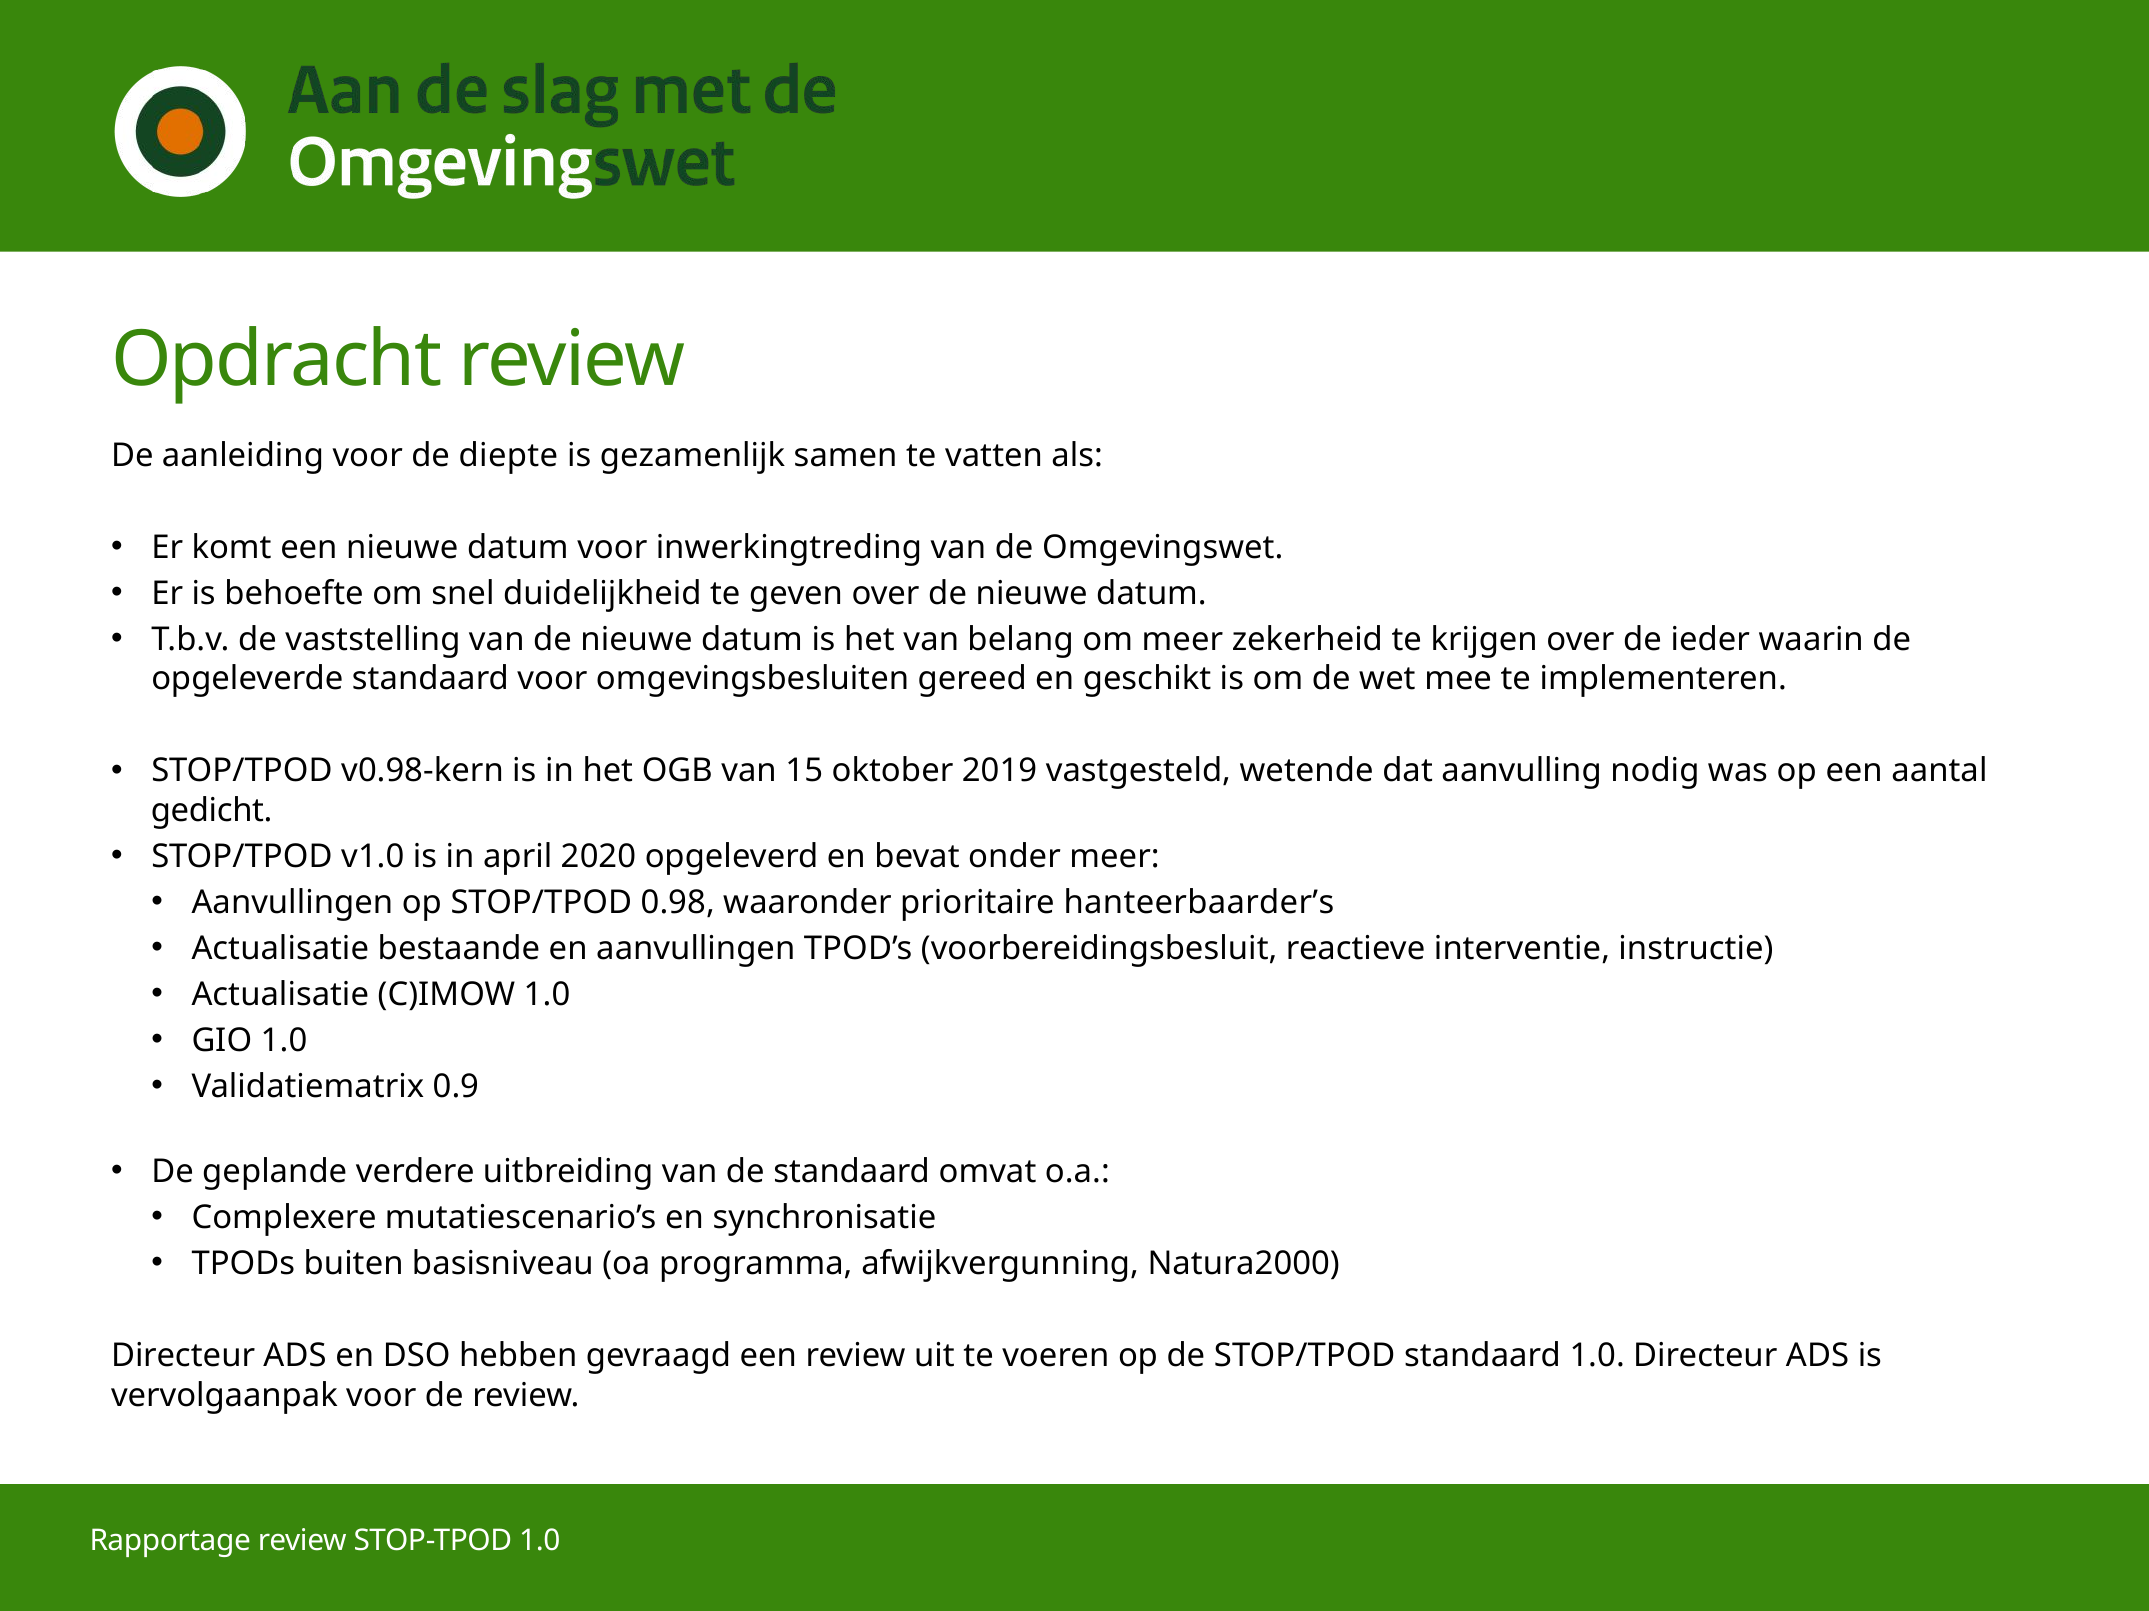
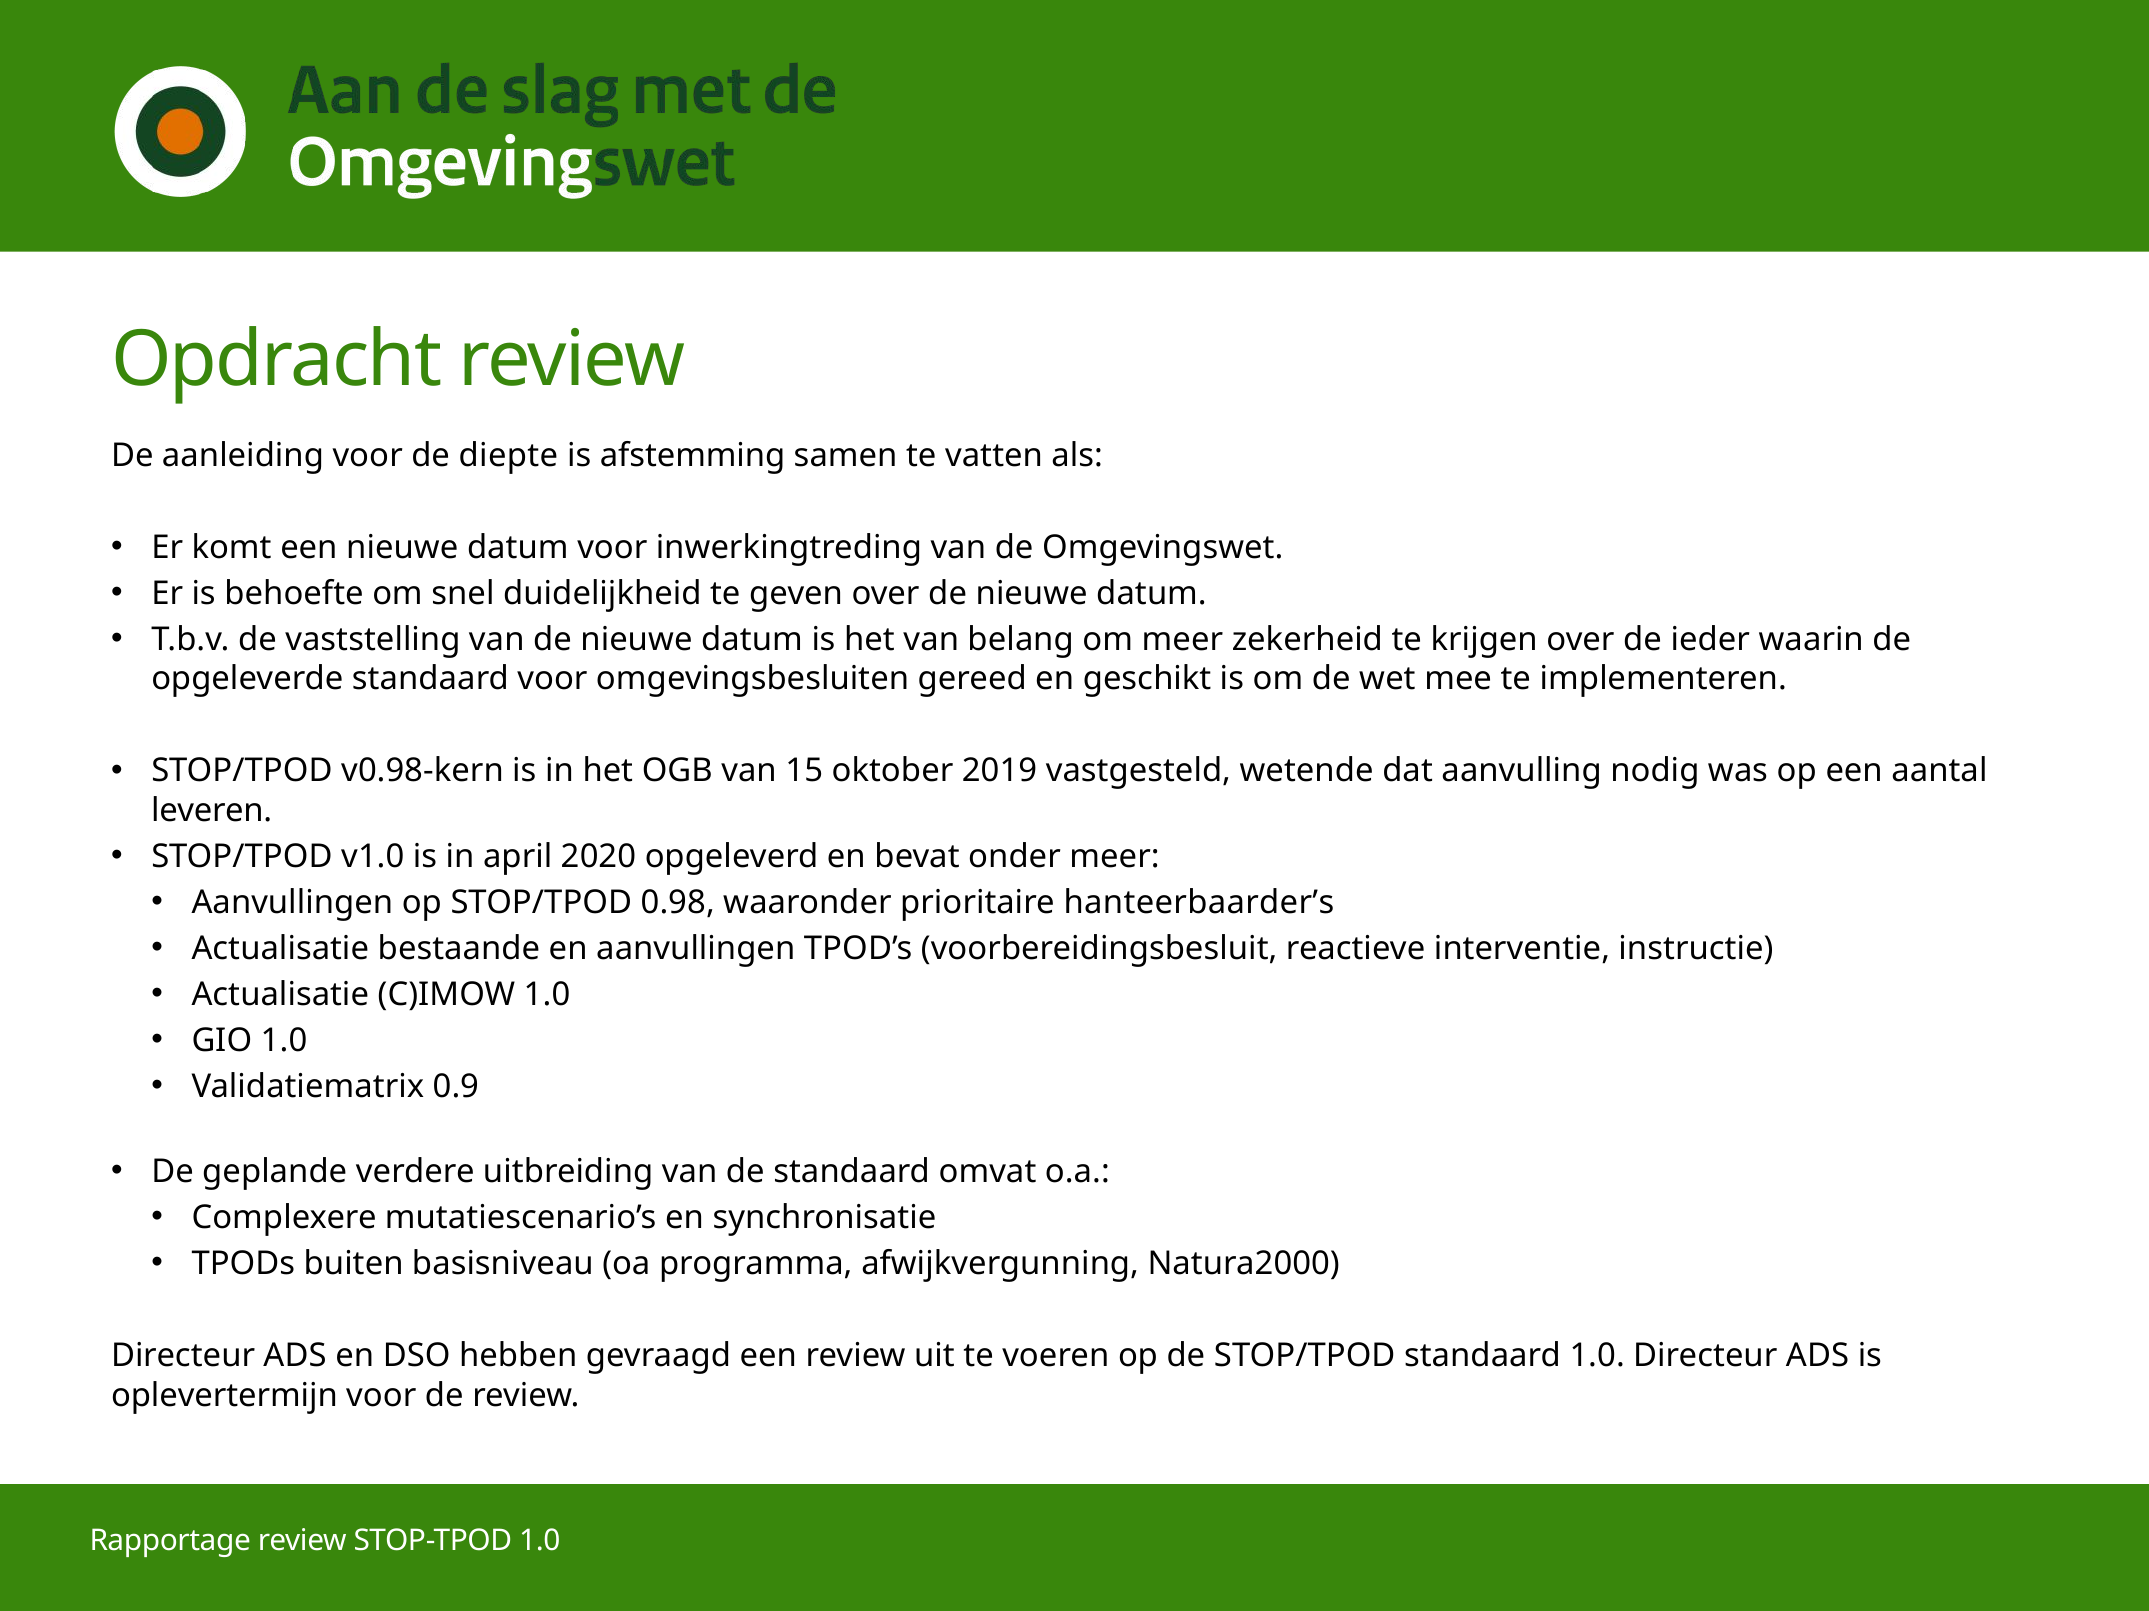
gezamenlijk: gezamenlijk -> afstemming (693, 456)
gedicht: gedicht -> leveren (212, 811)
vervolgaanpak: vervolgaanpak -> oplevertermijn (224, 1396)
